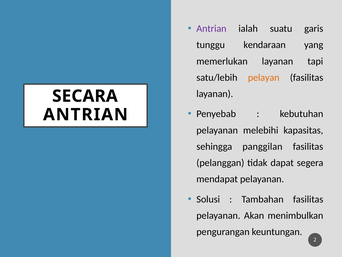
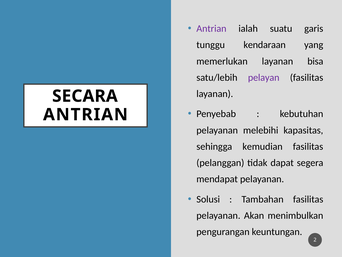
tapi: tapi -> bisa (315, 61)
pelayan colour: orange -> purple (264, 77)
panggilan: panggilan -> kemudian (263, 146)
